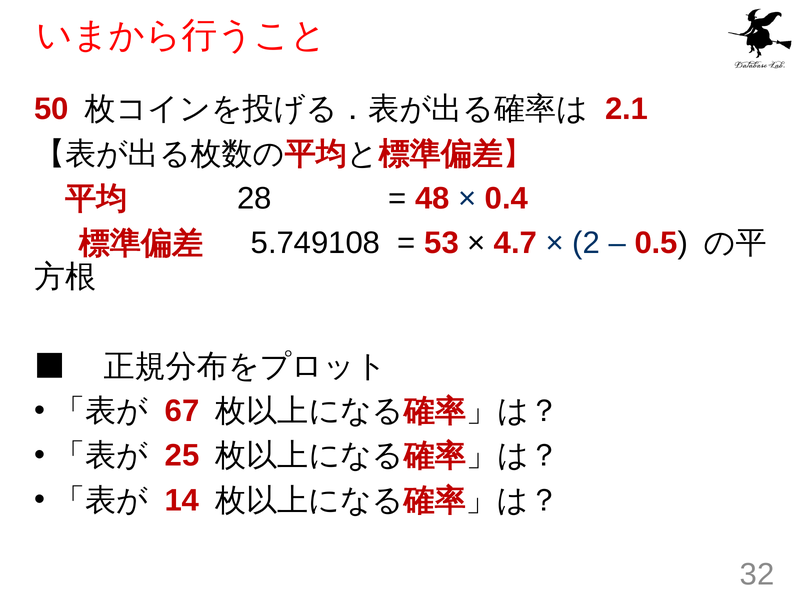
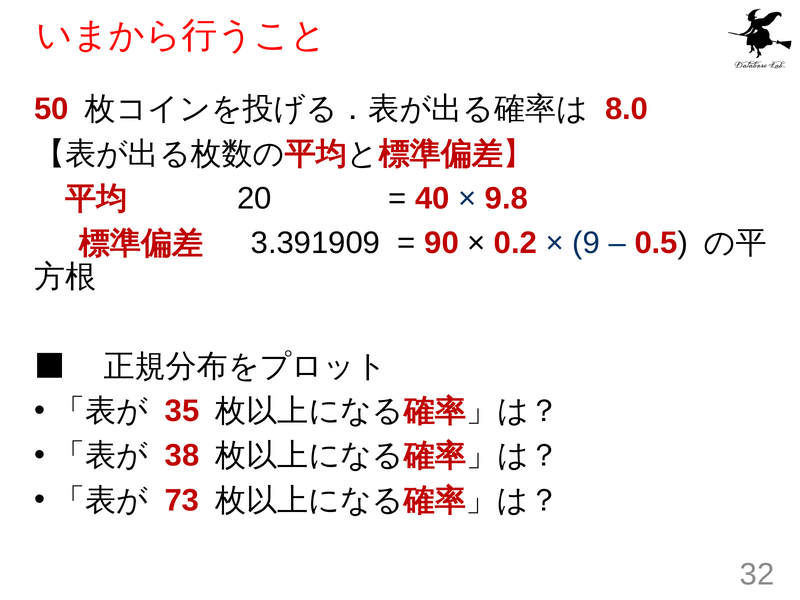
2.1: 2.1 -> 8.0 (627, 109)
28: 28 -> 20 (254, 198)
48: 48 -> 40 (432, 198)
0.4: 0.4 -> 9.8 (506, 198)
5.749108: 5.749108 -> 3.391909 (316, 243)
53: 53 -> 90 (442, 243)
4.7: 4.7 -> 0.2 (516, 243)
2: 2 -> 9 (586, 243)
67: 67 -> 35 (182, 411)
25: 25 -> 38 (182, 456)
14: 14 -> 73 (182, 500)
